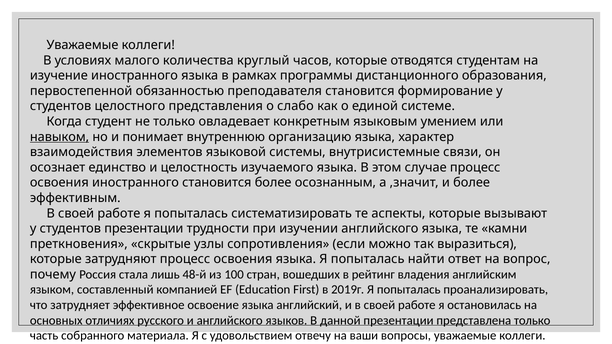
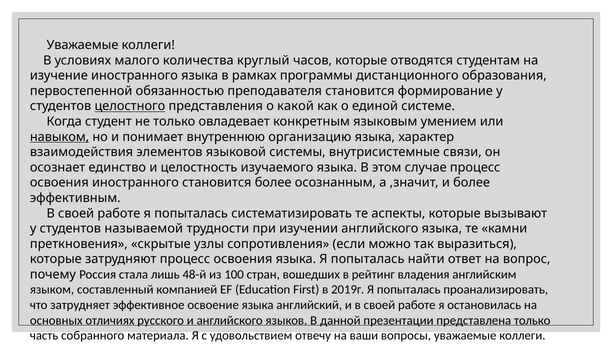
целостного underline: none -> present (130, 106)
слабо: слабо -> какой (296, 106)
студентов презентации: презентации -> называемой (144, 229)
